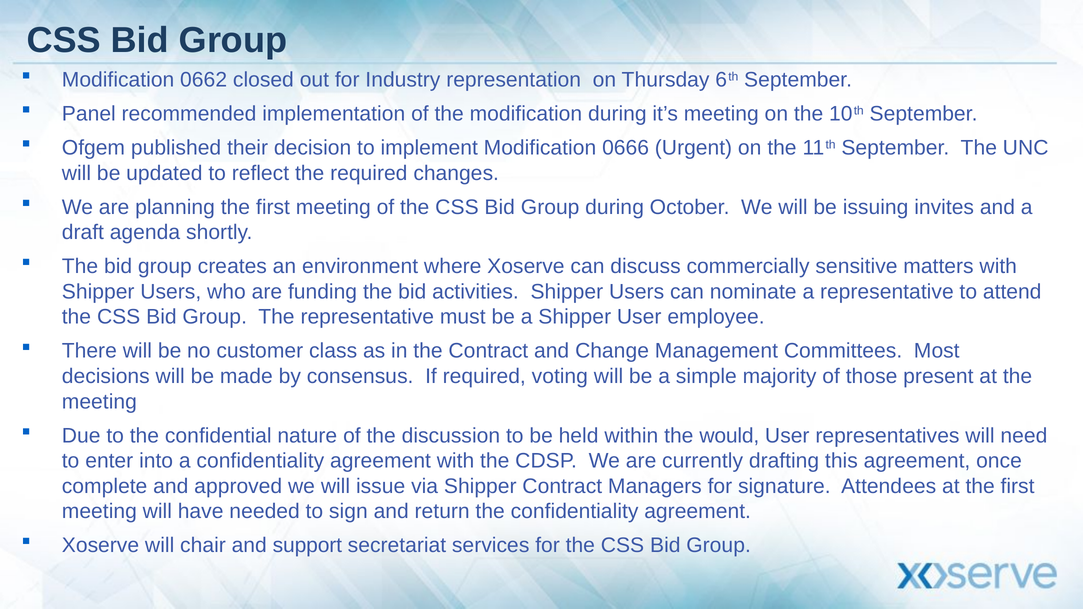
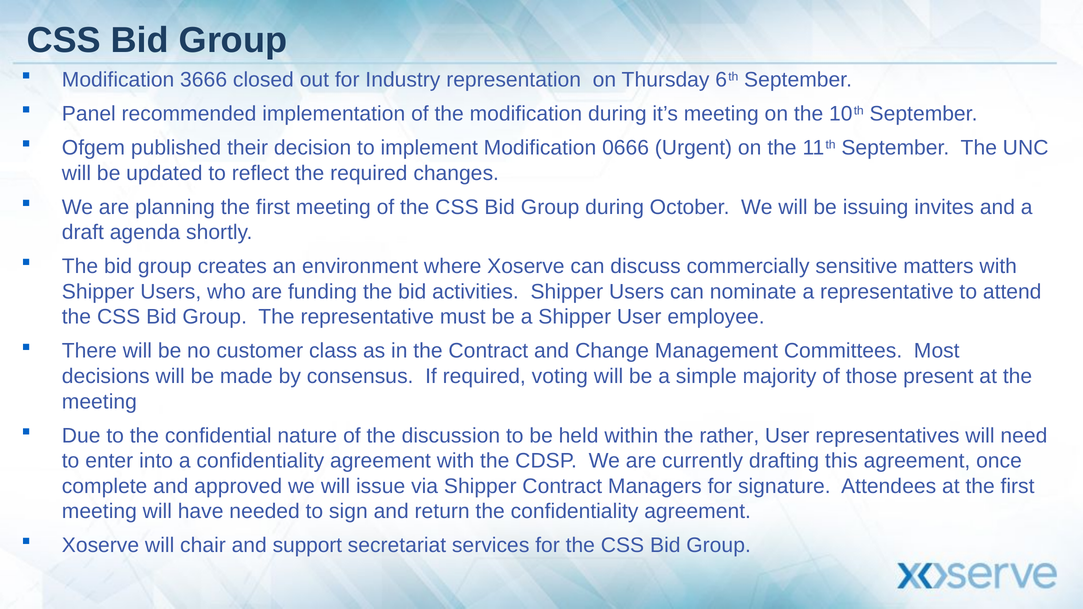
0662: 0662 -> 3666 (204, 80)
would: would -> rather (729, 436)
